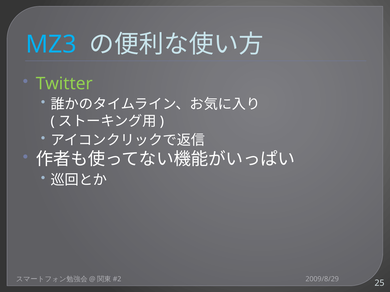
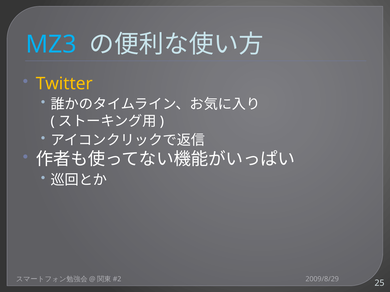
Twitter colour: light green -> yellow (64, 84)
